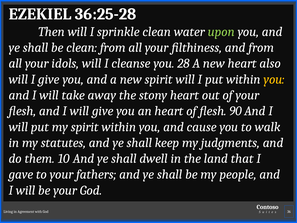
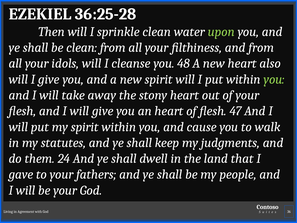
28: 28 -> 48 (184, 63)
you colour: yellow -> light green (274, 79)
90: 90 -> 47 (235, 111)
10: 10 -> 24 (64, 158)
